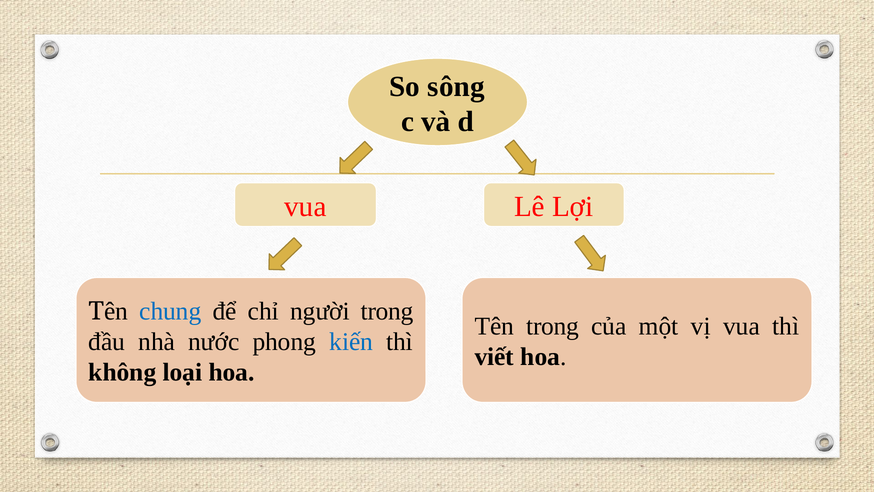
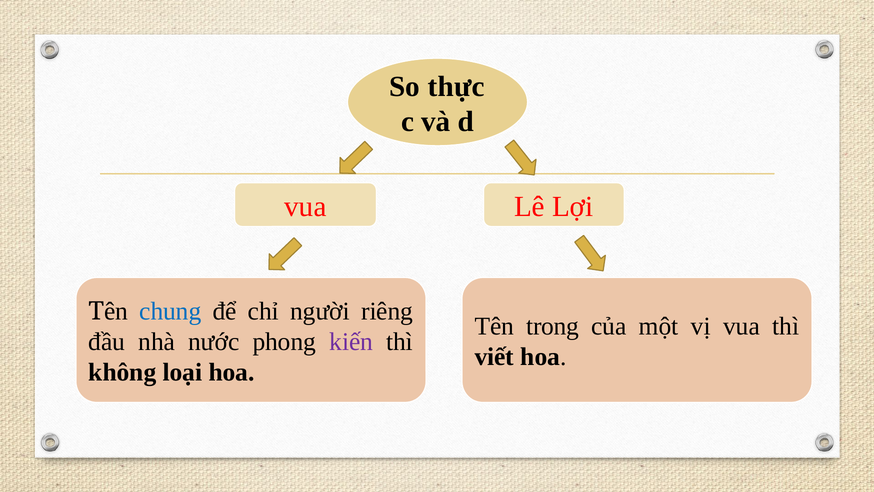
sông: sông -> thực (456, 86)
người trong: trong -> riêng (387, 311)
kiến colour: blue -> purple (351, 341)
